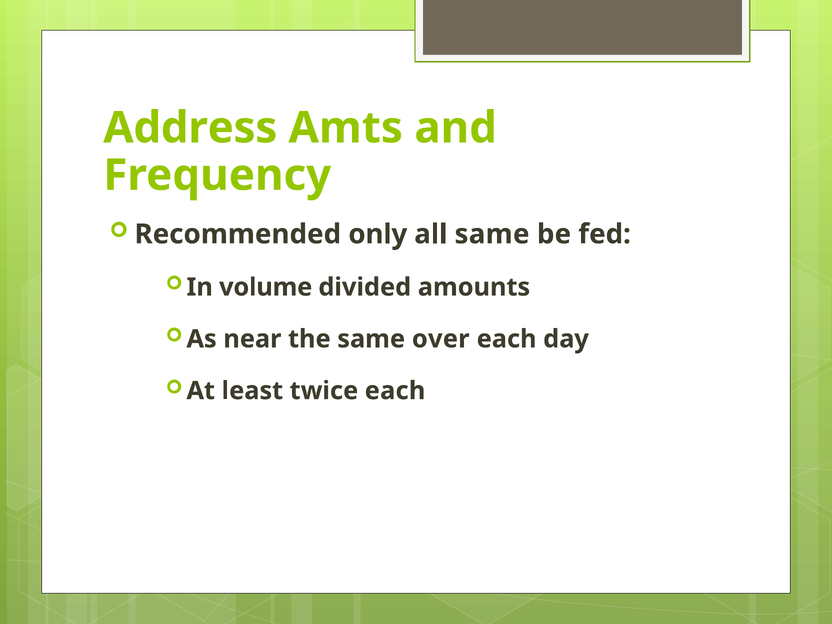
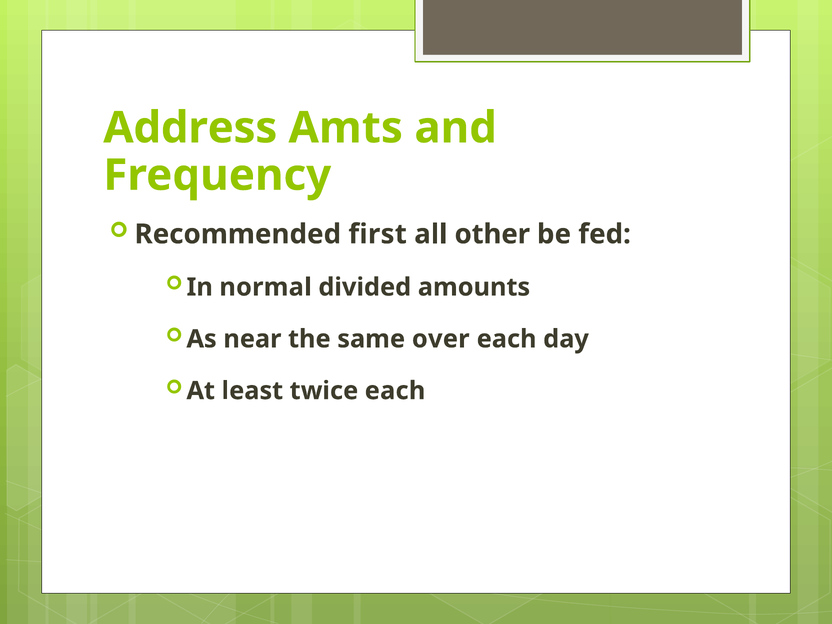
only: only -> first (378, 234)
all same: same -> other (492, 234)
volume: volume -> normal (265, 287)
